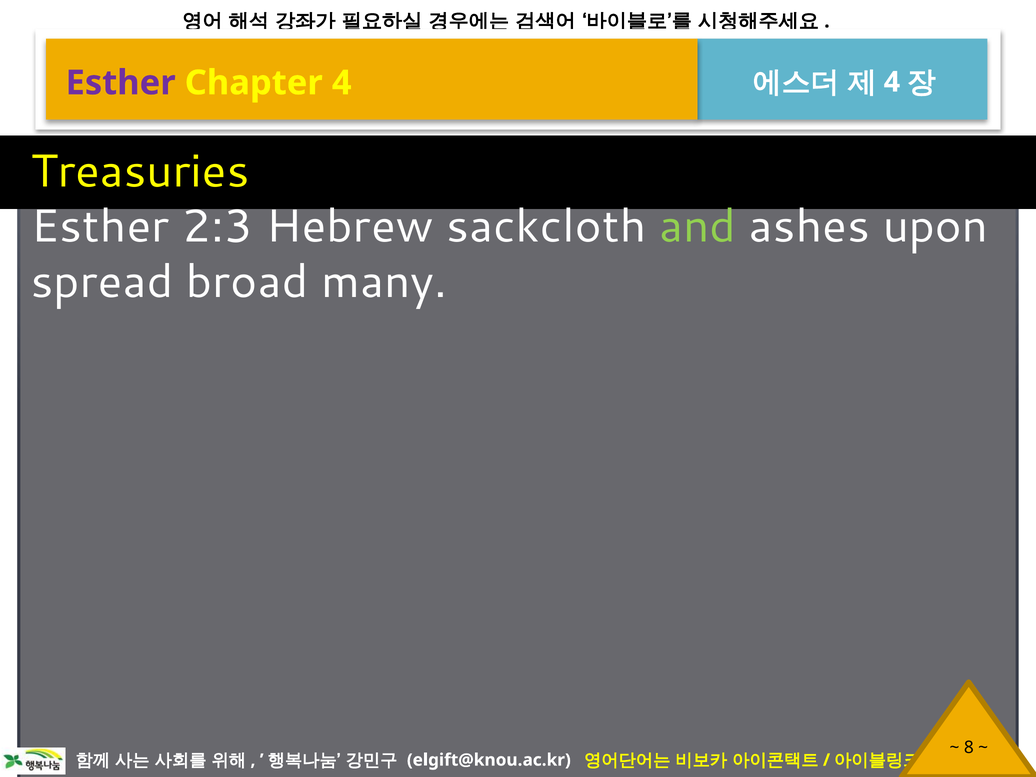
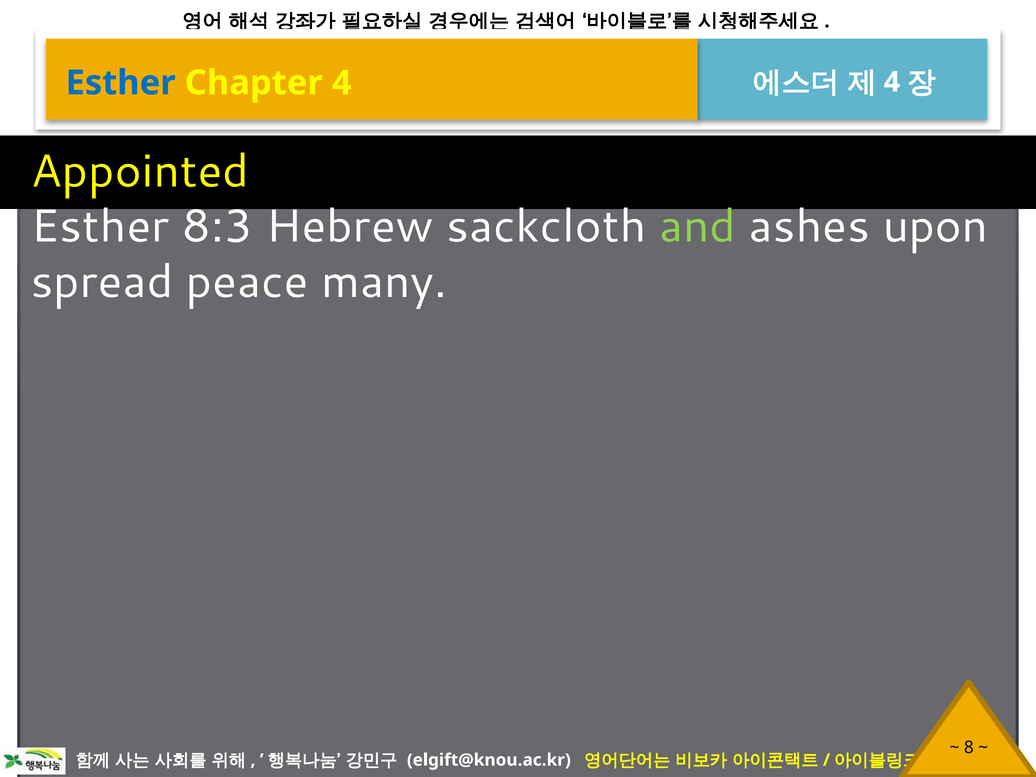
Esther colour: purple -> blue (121, 83)
Treasuries: Treasuries -> Appointed (140, 172)
2:3: 2:3 -> 8:3 (217, 227)
broad: broad -> peace (247, 282)
